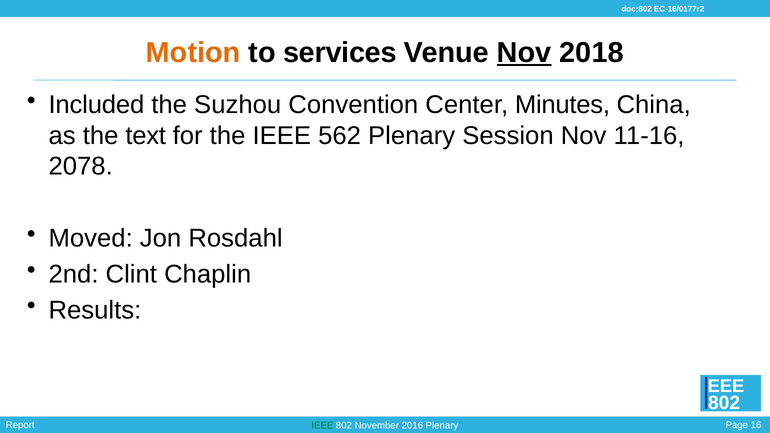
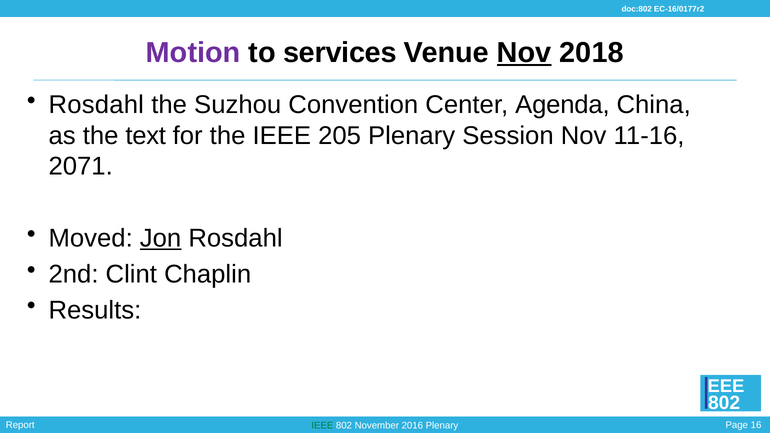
Motion colour: orange -> purple (193, 53)
Included: Included -> Rosdahl (96, 105)
Minutes: Minutes -> Agenda (562, 105)
562: 562 -> 205 (340, 136)
2078: 2078 -> 2071 (81, 166)
Jon underline: none -> present (161, 238)
